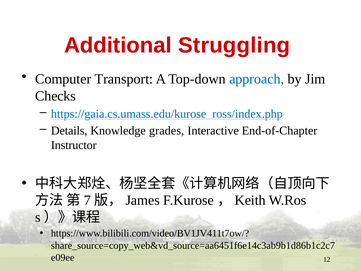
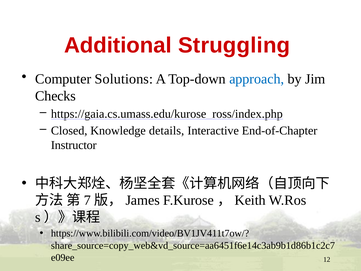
Transport: Transport -> Solutions (124, 79)
https://gaia.cs.umass.edu/kurose_ross/index.php colour: blue -> black (167, 114)
Details: Details -> Closed (69, 131)
grades: grades -> details (167, 131)
